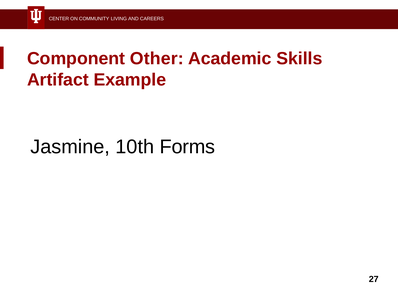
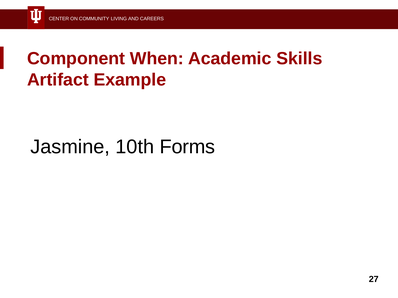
Other: Other -> When (157, 59)
